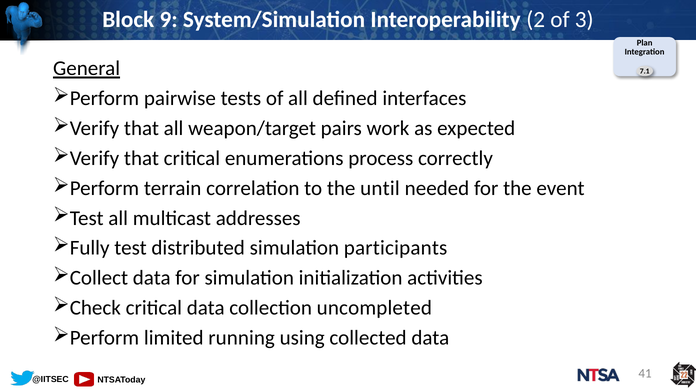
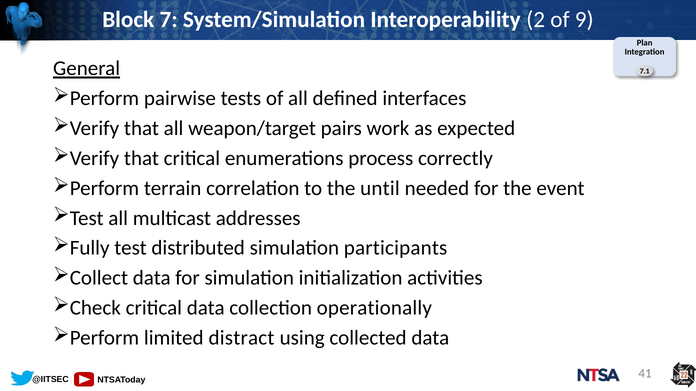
9: 9 -> 7 (169, 20)
3: 3 -> 9 (584, 20)
uncompleted: uncompleted -> operationally (374, 308)
running: running -> distract (242, 338)
